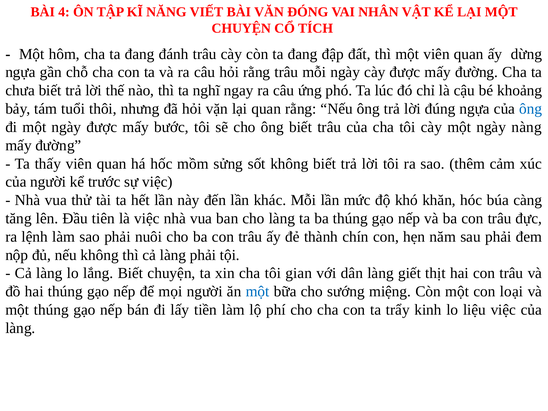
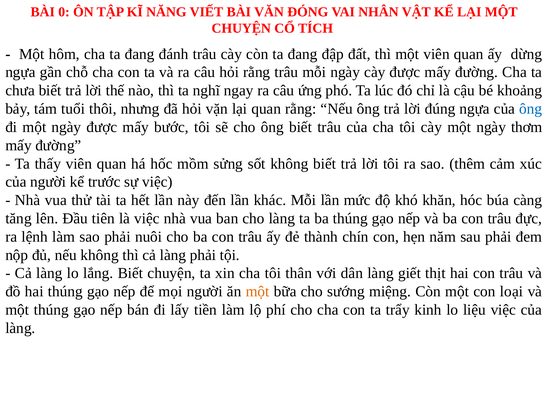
4: 4 -> 0 (64, 12)
nàng: nàng -> thơm (527, 127)
gian: gian -> thân (299, 273)
một colour: blue -> orange (258, 292)
